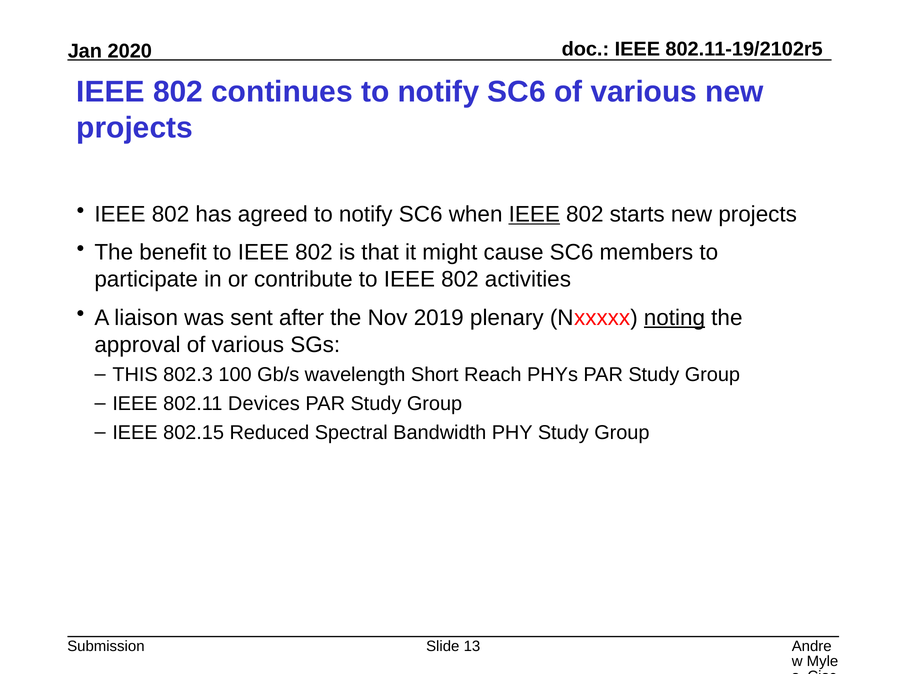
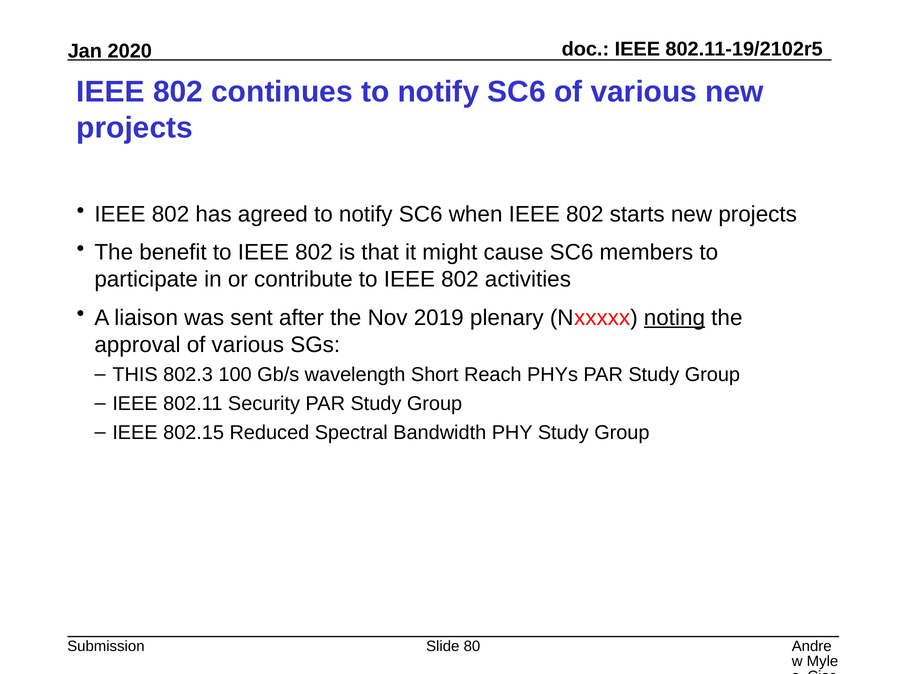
IEEE underline: present -> none (534, 214)
Devices: Devices -> Security (264, 404)
13: 13 -> 80 (472, 647)
